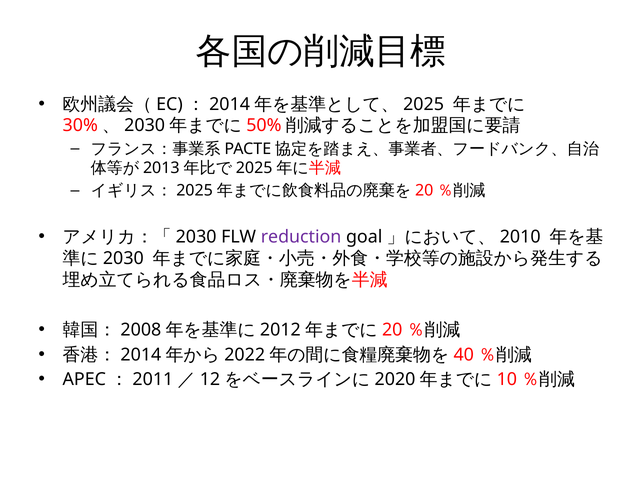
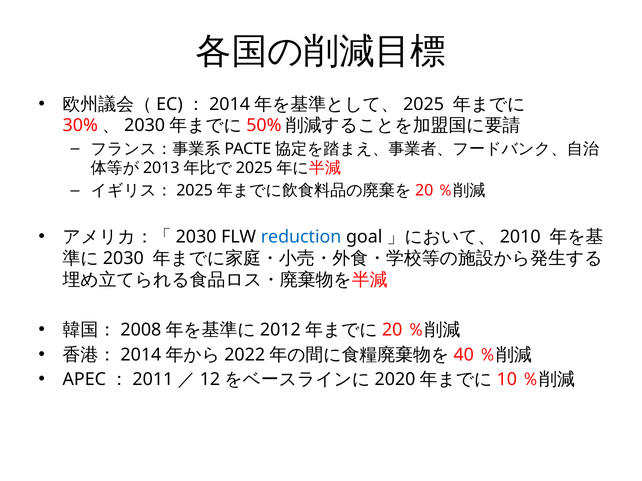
reduction colour: purple -> blue (301, 237)
